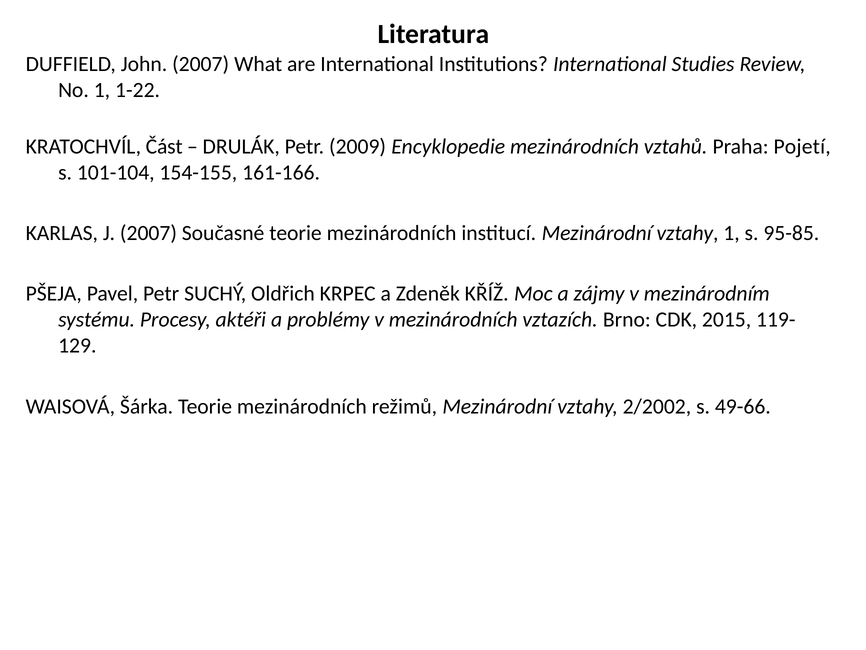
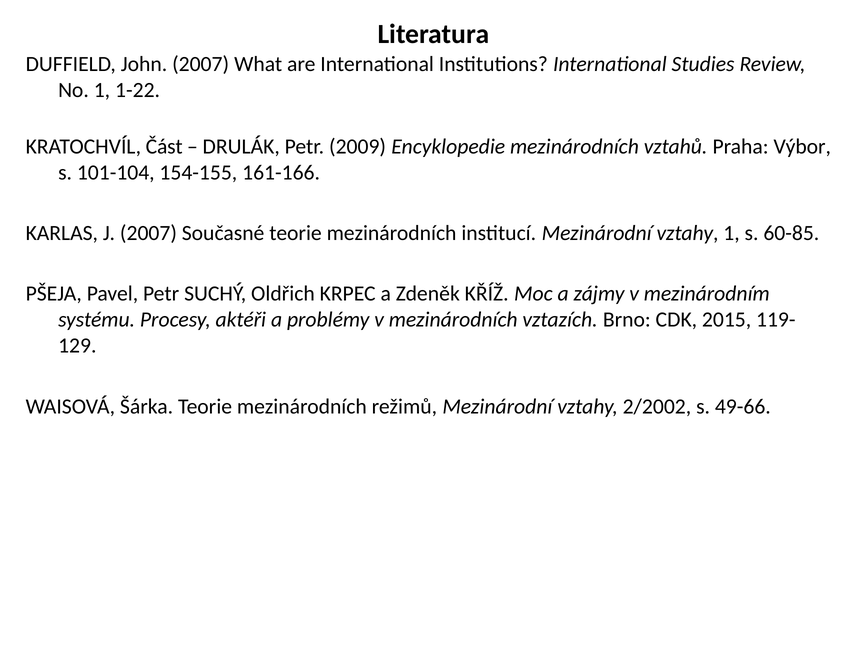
Pojetí: Pojetí -> Výbor (802, 146)
95-85: 95-85 -> 60-85 (791, 233)
